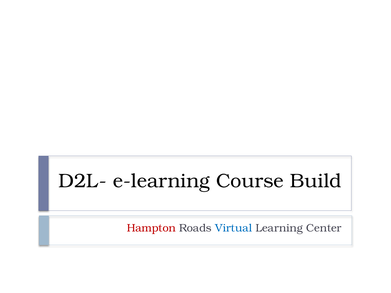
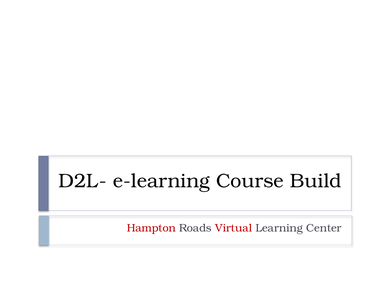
Virtual colour: blue -> red (234, 228)
